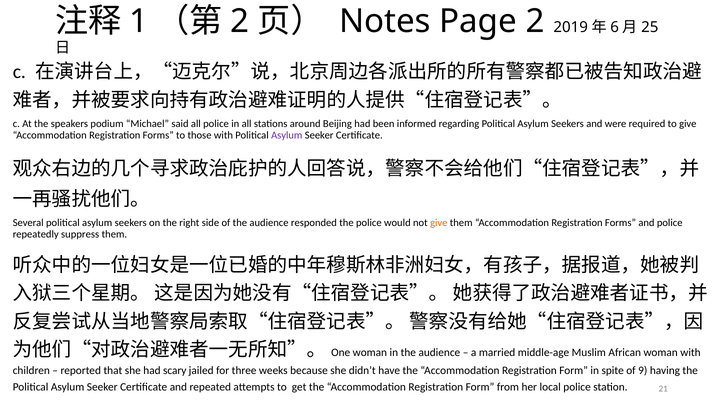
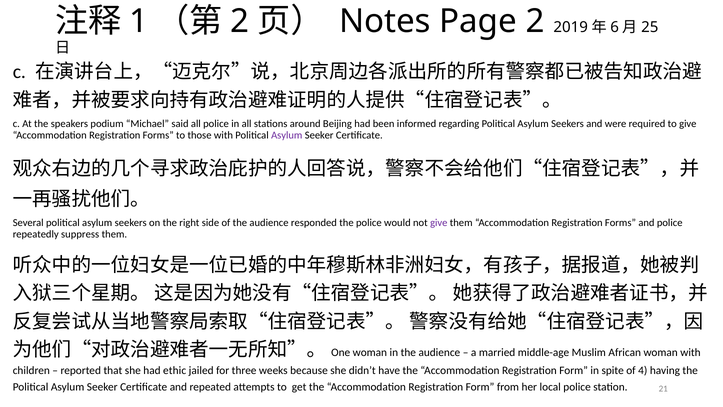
give colour: orange -> purple (439, 223)
scary: scary -> ethic (175, 370)
9: 9 -> 4 (643, 370)
